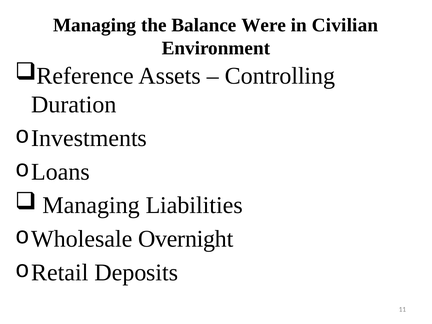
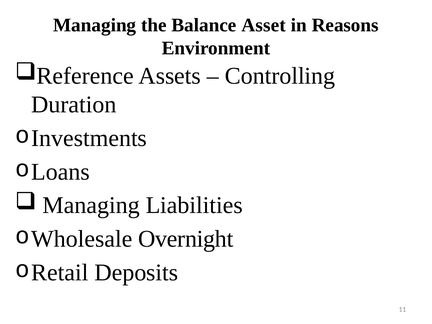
Were: Were -> Asset (264, 25)
Civilian: Civilian -> Reasons (345, 25)
